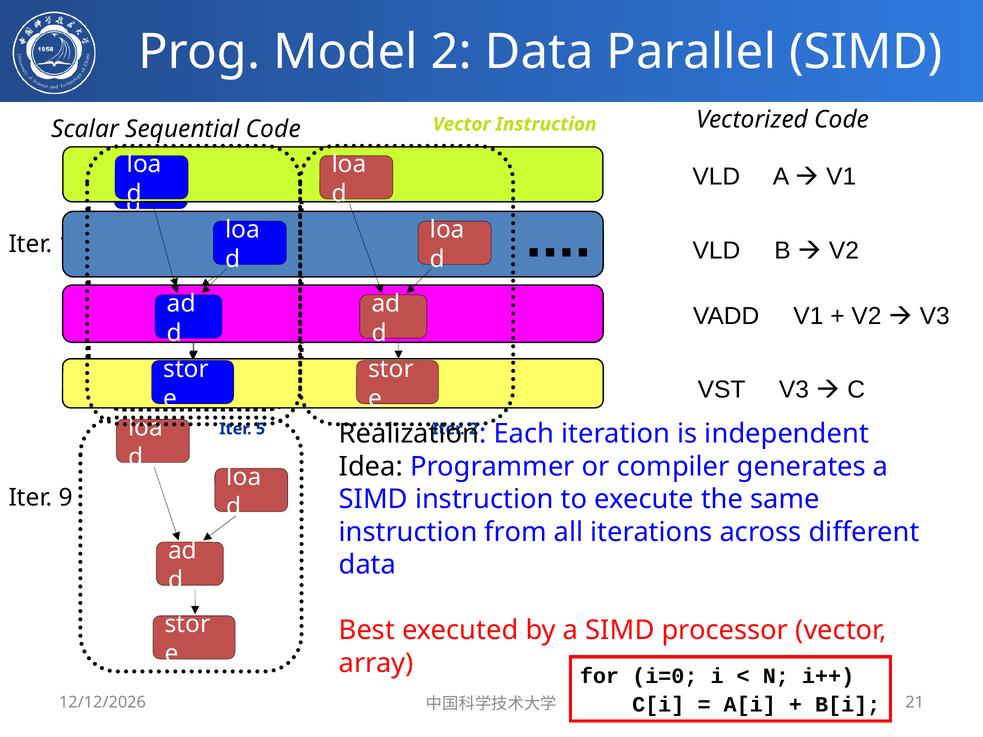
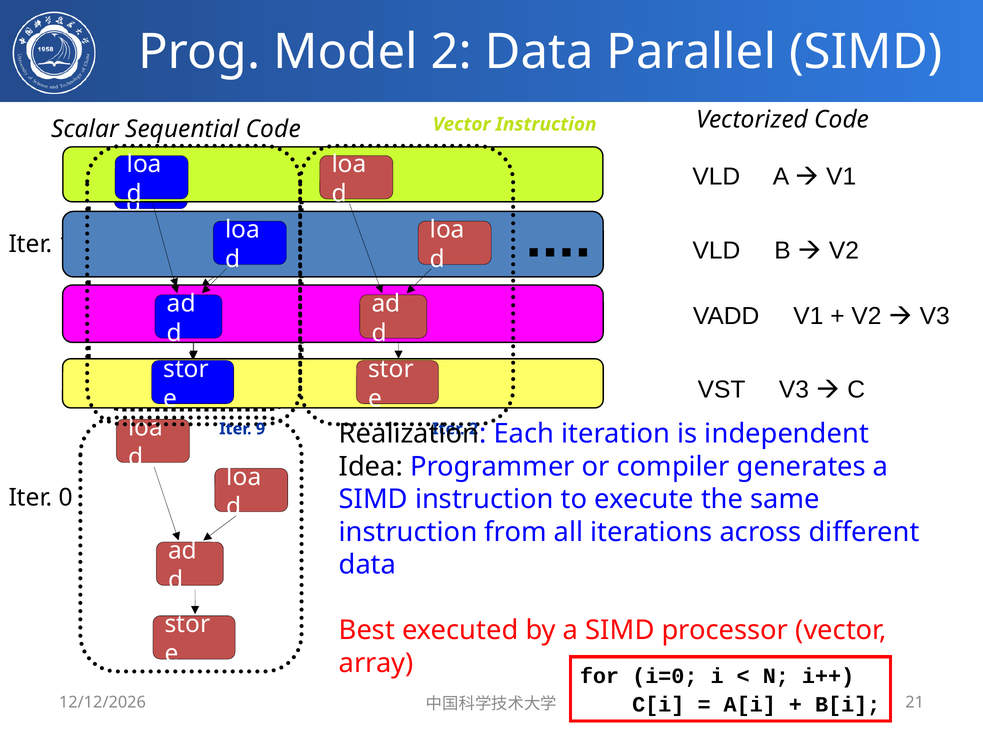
5: 5 -> 9 (261, 429)
9: 9 -> 0 (66, 498)
